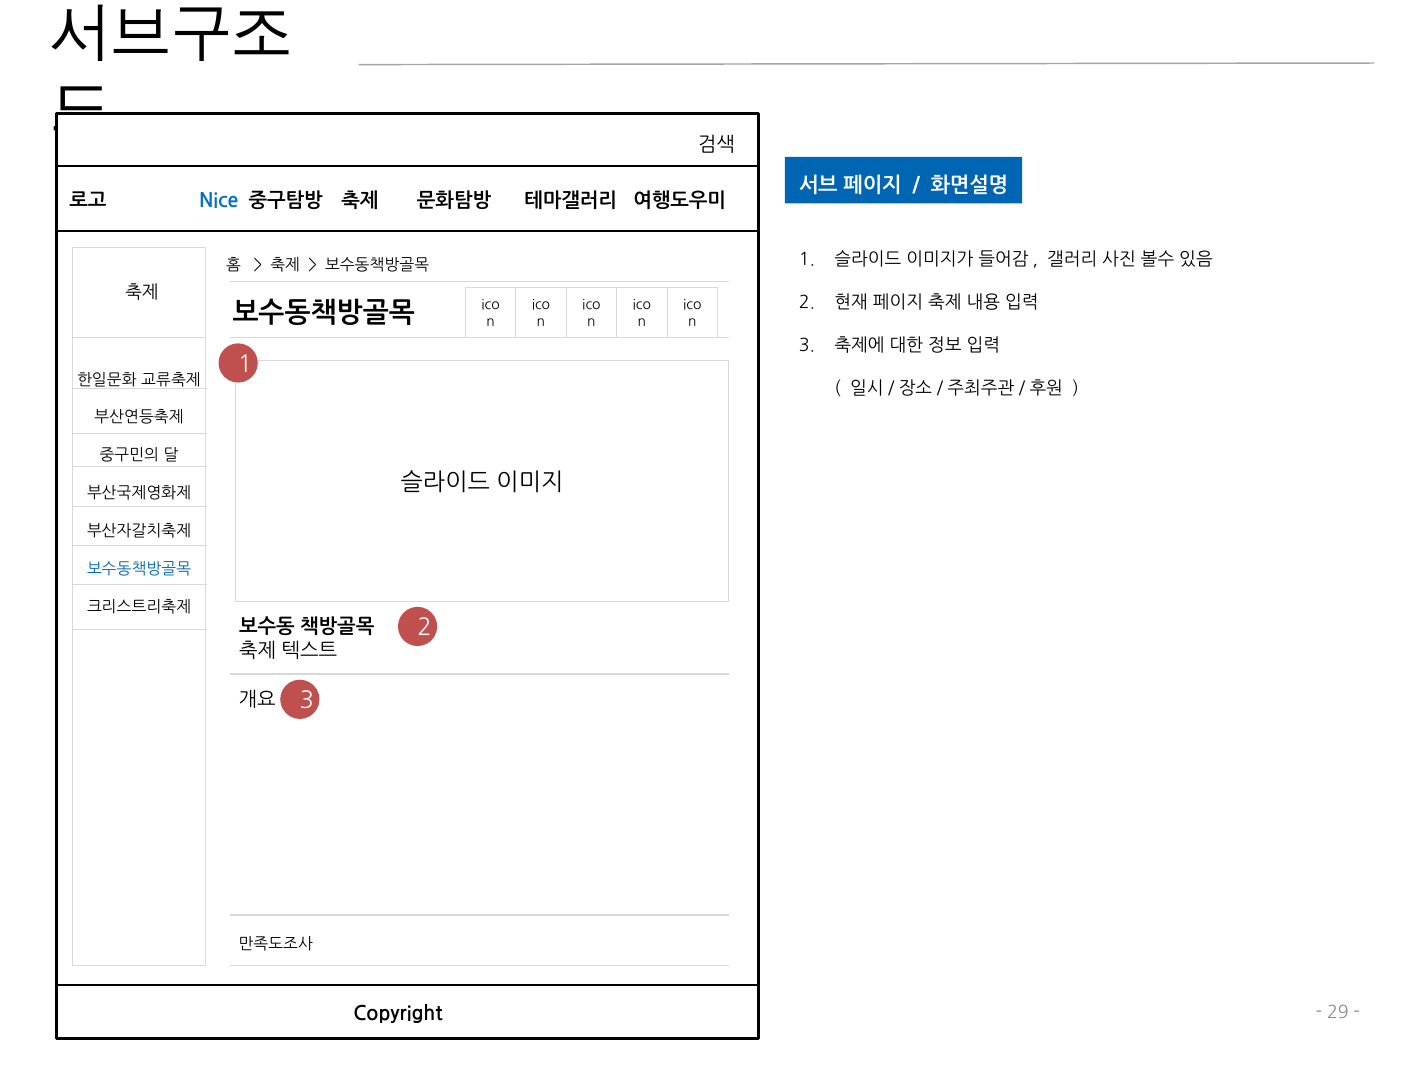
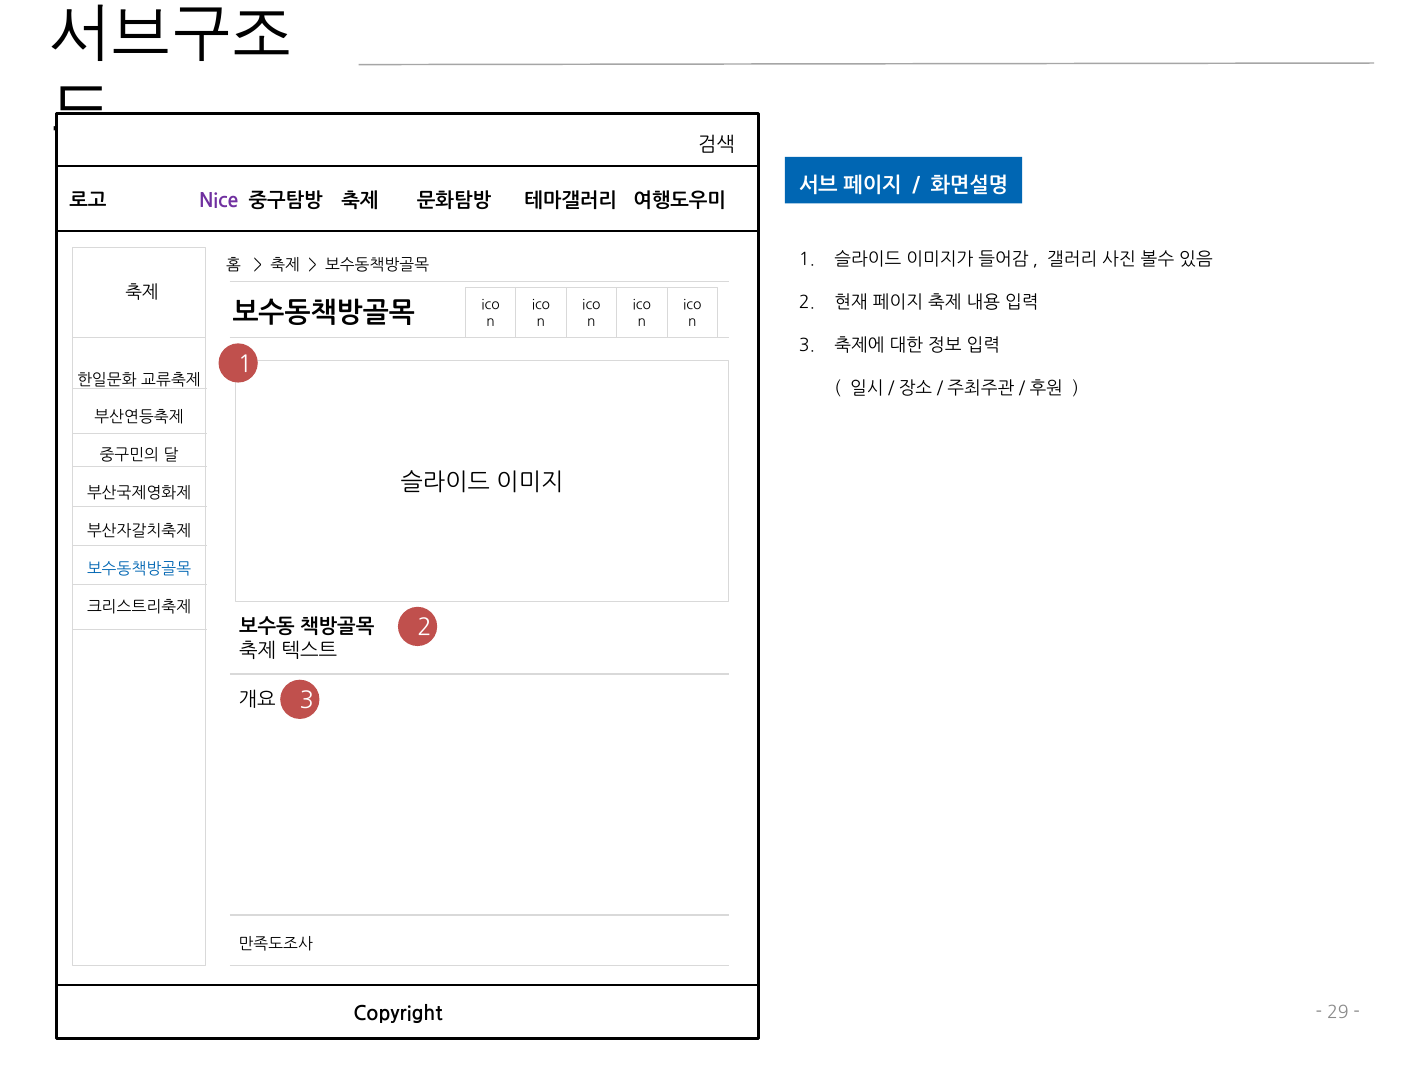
Nice colour: blue -> purple (219, 201)
